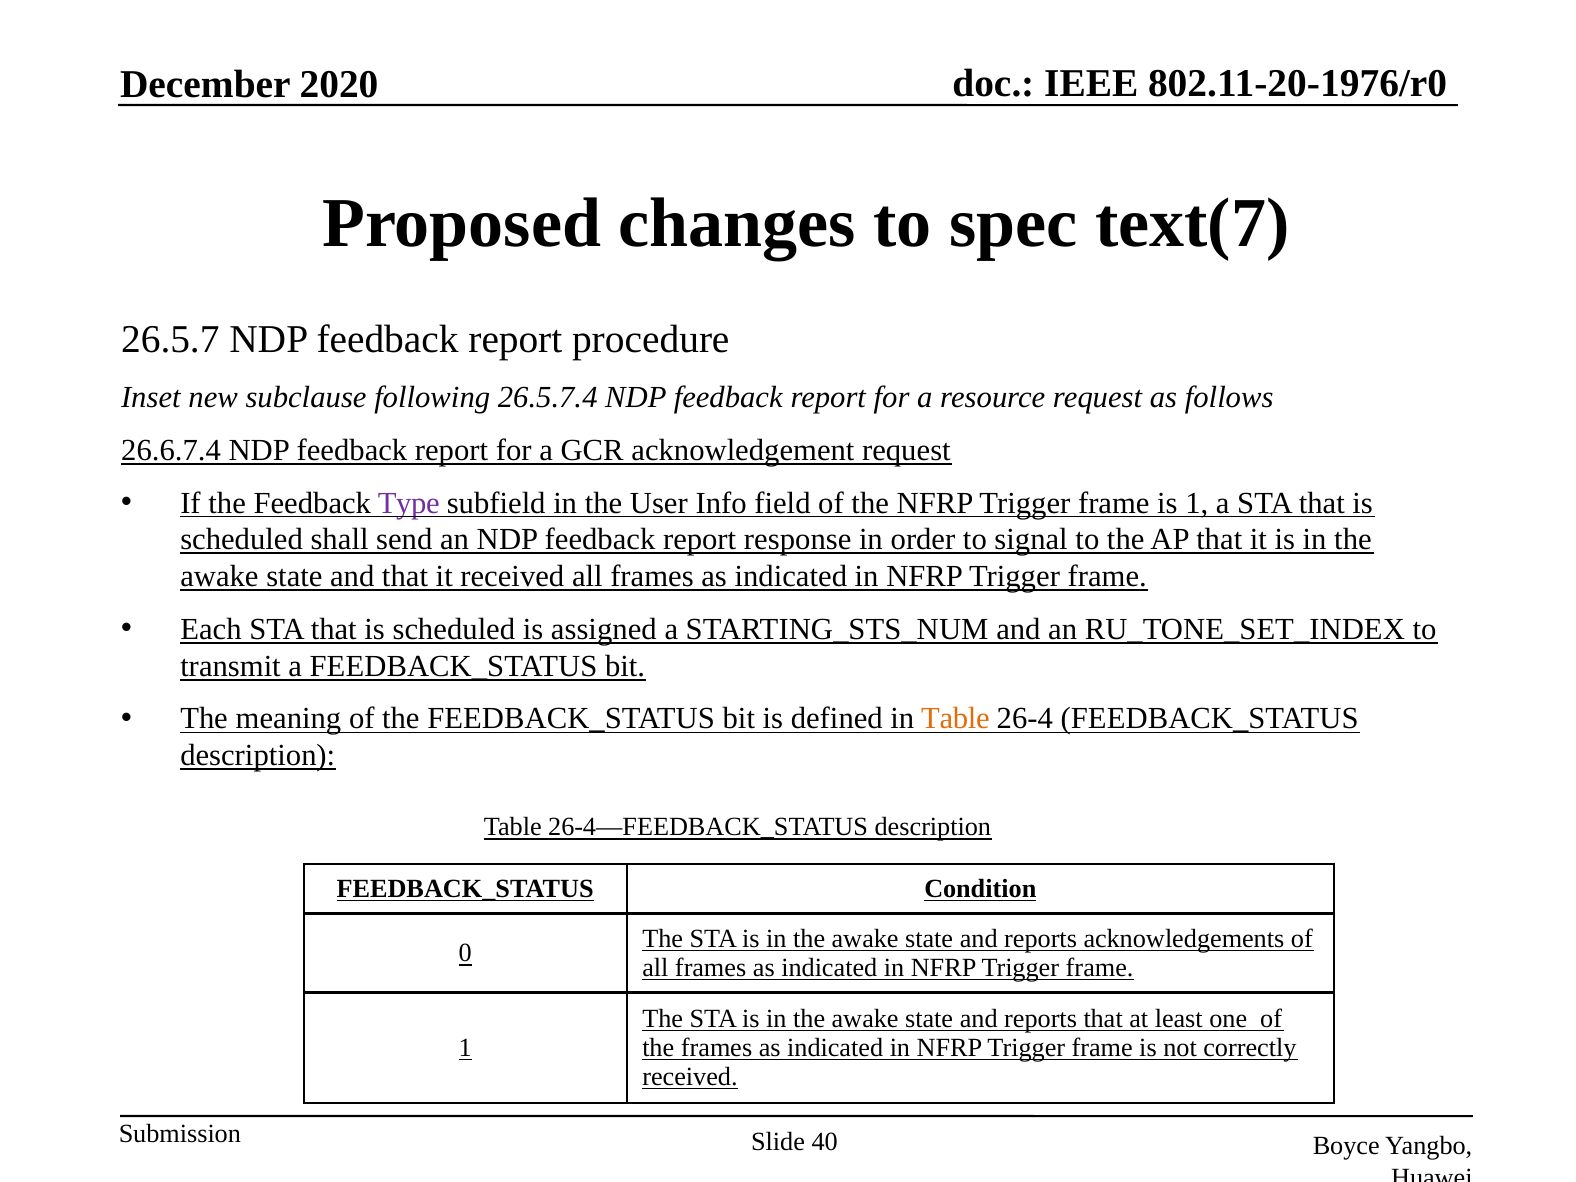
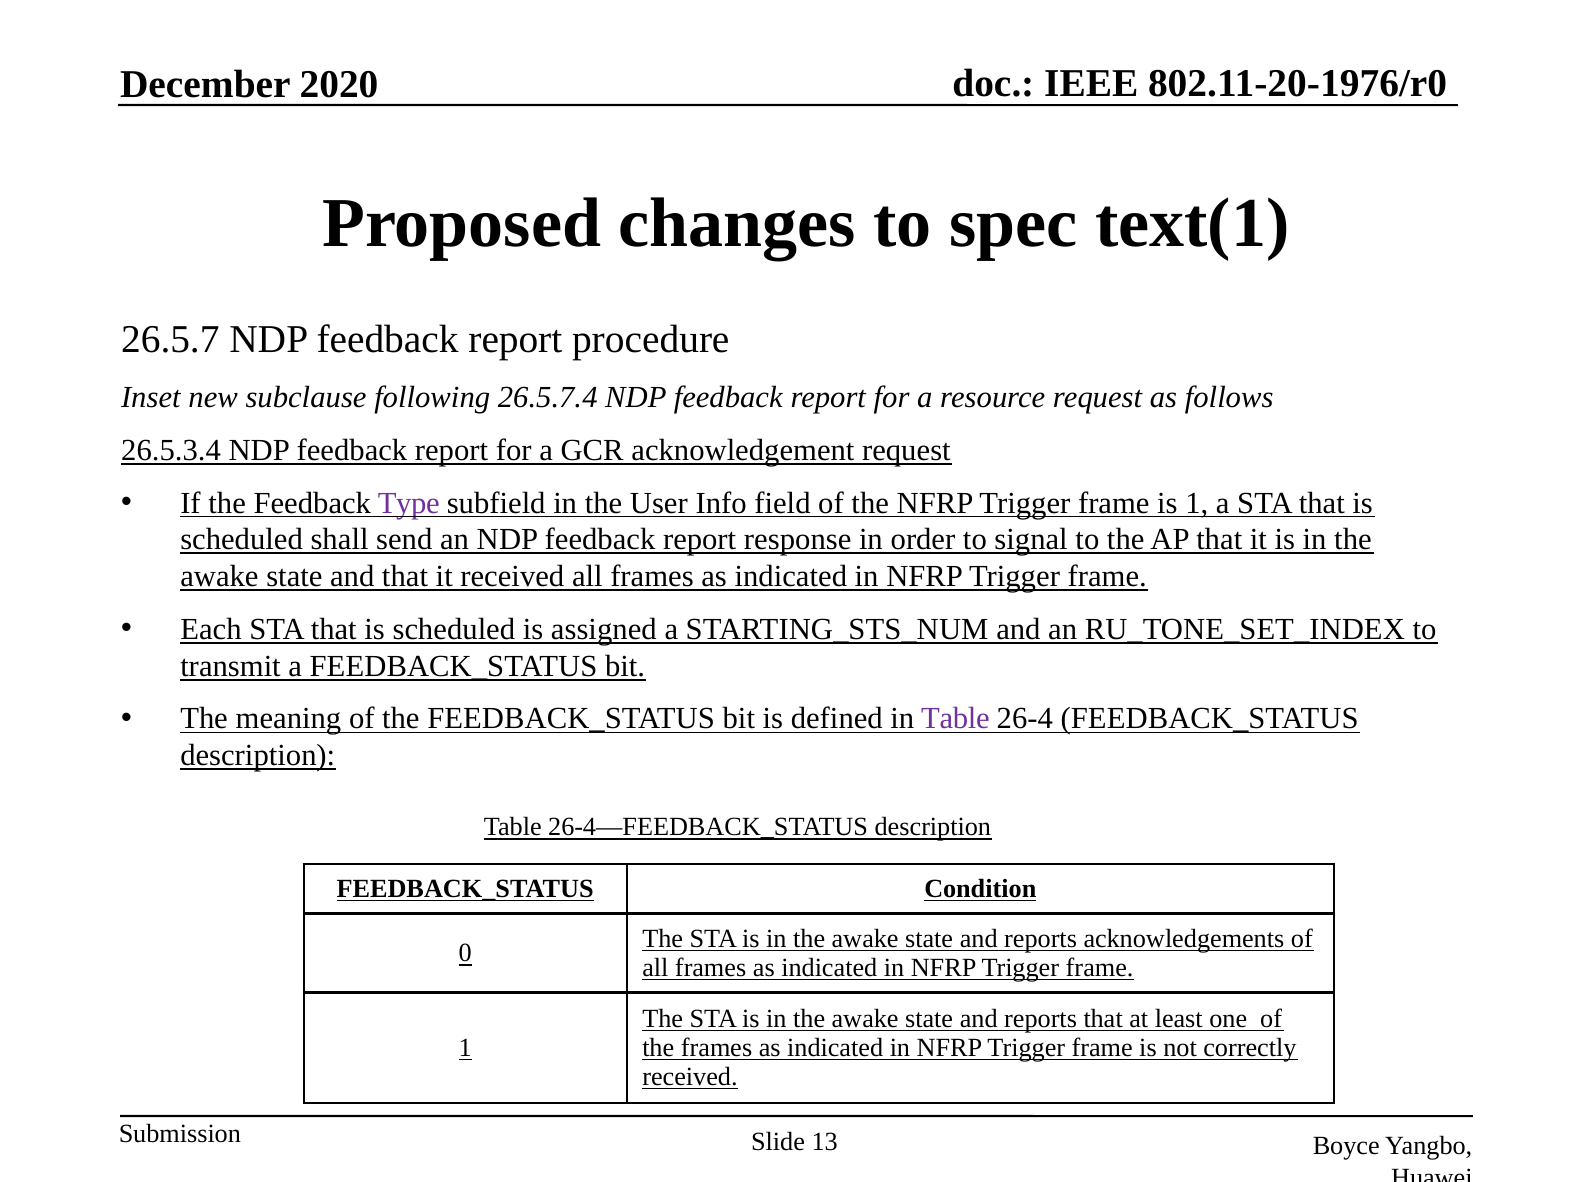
text(7: text(7 -> text(1 (1192, 223)
26.6.7.4: 26.6.7.4 -> 26.5.3.4 (171, 450)
Table colour: orange -> purple (955, 719)
40: 40 -> 13 (825, 1142)
